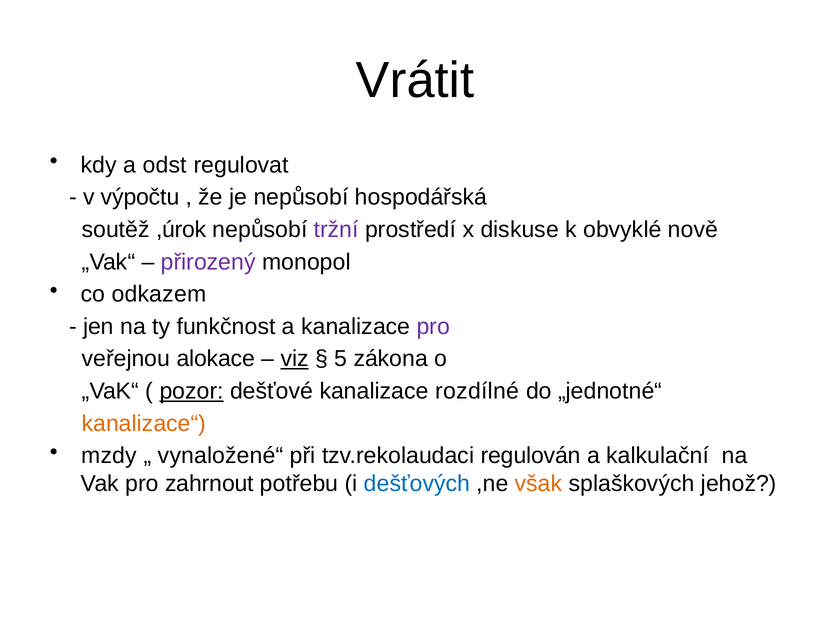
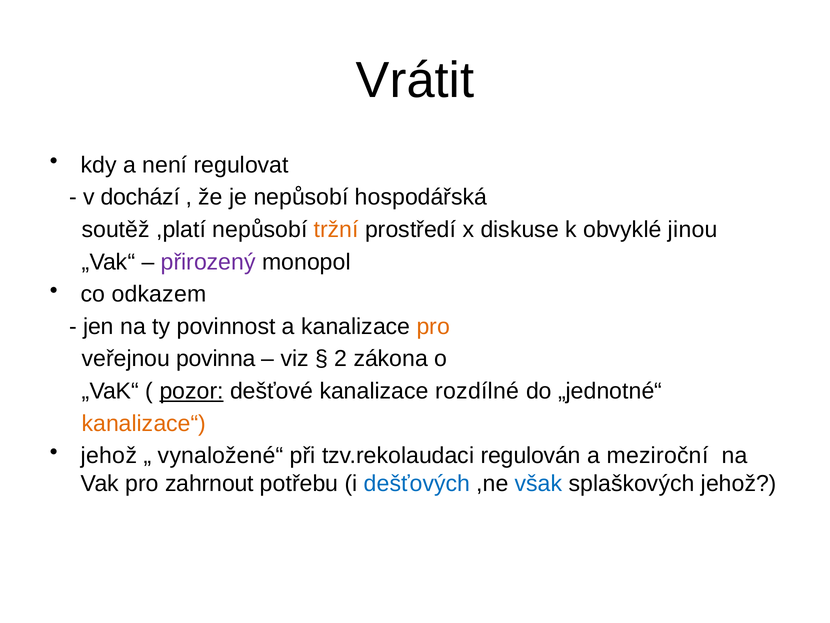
odst: odst -> není (165, 165)
výpočtu: výpočtu -> dochází (140, 197)
,úrok: ,úrok -> ,platí (181, 229)
tržní colour: purple -> orange (336, 229)
nově: nově -> jinou (693, 229)
funkčnost: funkčnost -> povinnost (226, 326)
pro colour: purple -> orange (433, 326)
alokace: alokace -> povinna (216, 359)
viz underline: present -> none (295, 359)
5: 5 -> 2 (341, 359)
mzdy: mzdy -> jehož (109, 455)
kalkulační: kalkulační -> meziroční (658, 455)
však colour: orange -> blue (539, 483)
